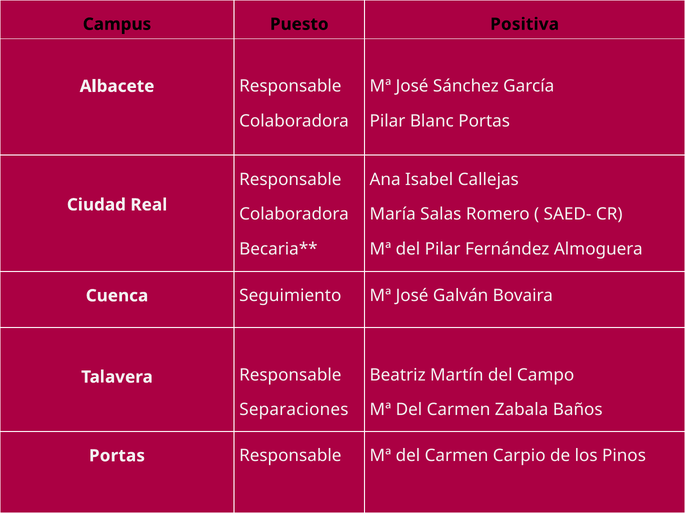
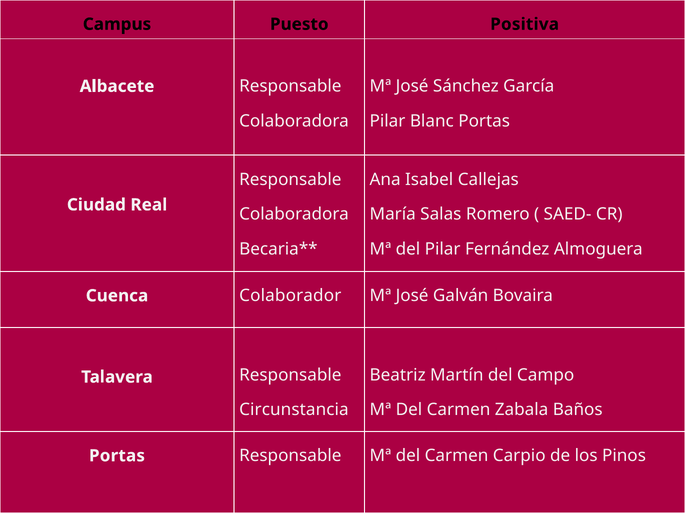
Seguimiento: Seguimiento -> Colaborador (290, 296)
Separaciones: Separaciones -> Circunstancia (294, 410)
